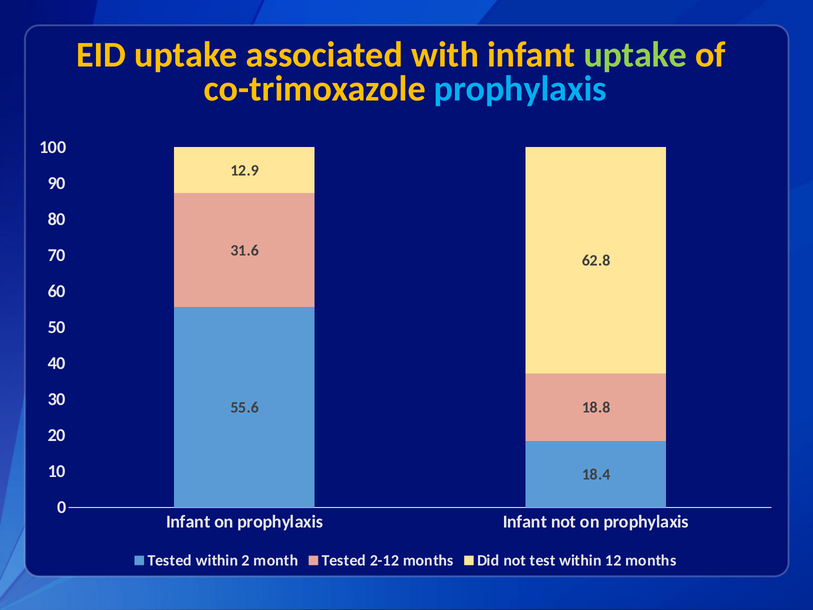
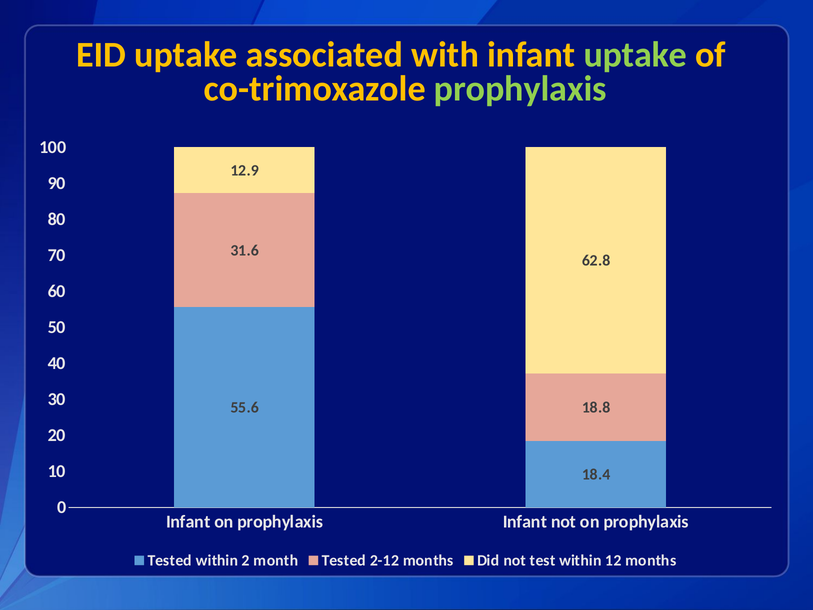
prophylaxis colour: light blue -> light green (520, 89)
